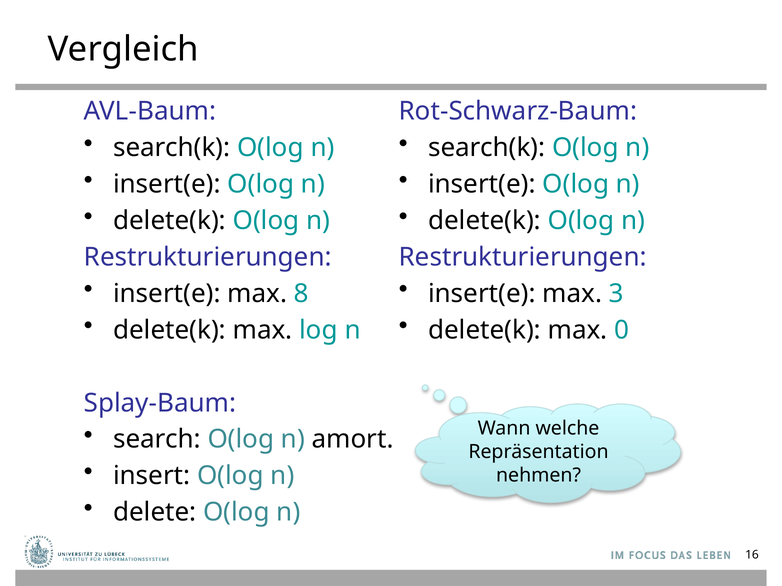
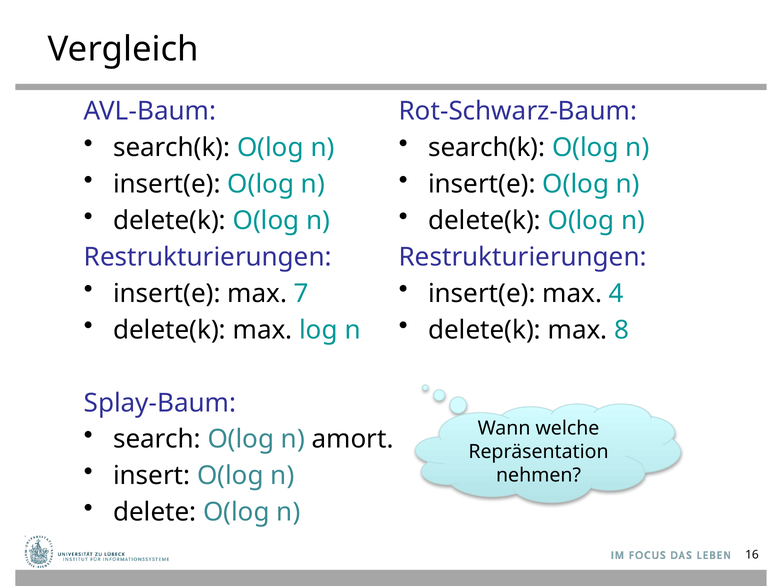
8: 8 -> 7 (301, 294)
3: 3 -> 4 (616, 294)
0: 0 -> 8 (622, 330)
